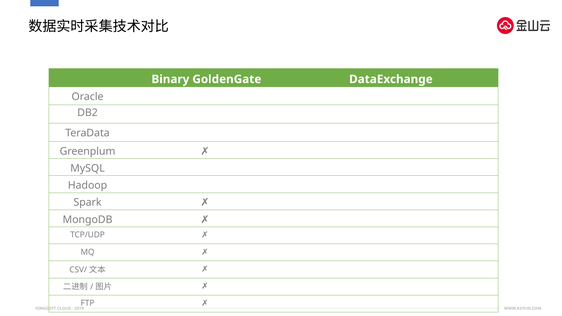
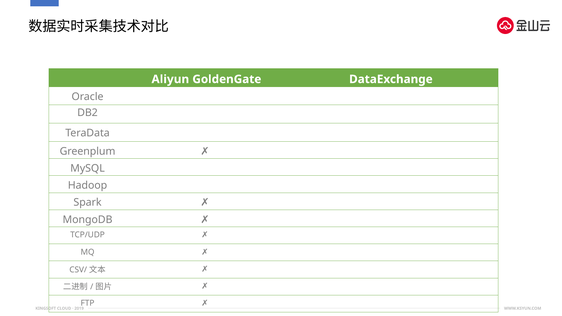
Binary: Binary -> Aliyun (170, 79)
